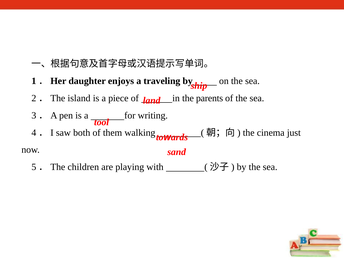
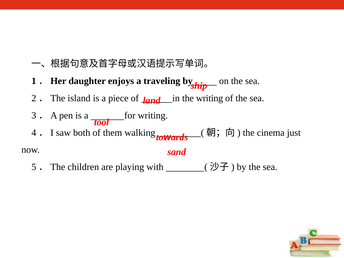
the parents: parents -> writing (210, 98)
